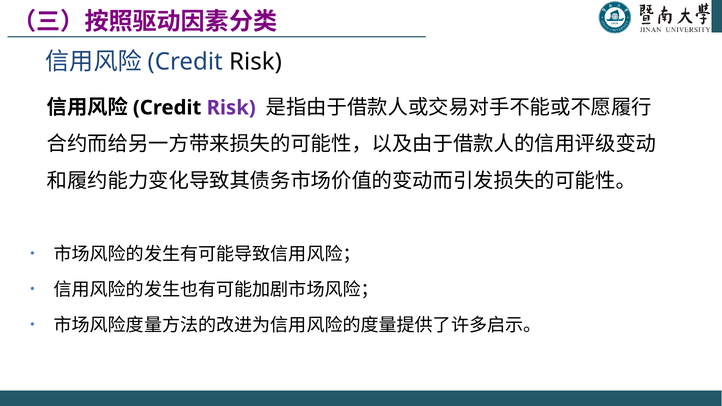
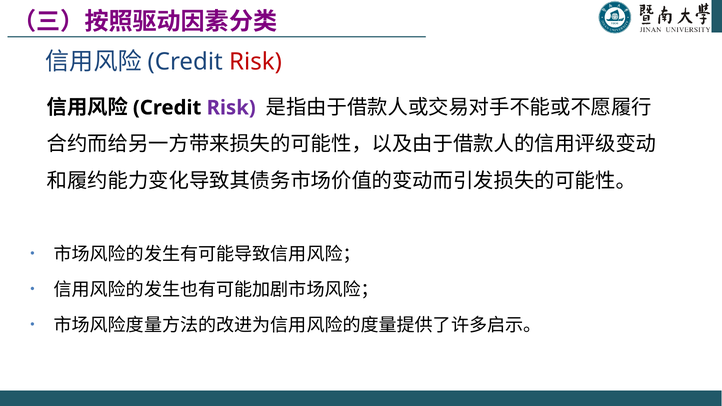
Risk colour: black -> red (255, 62)
